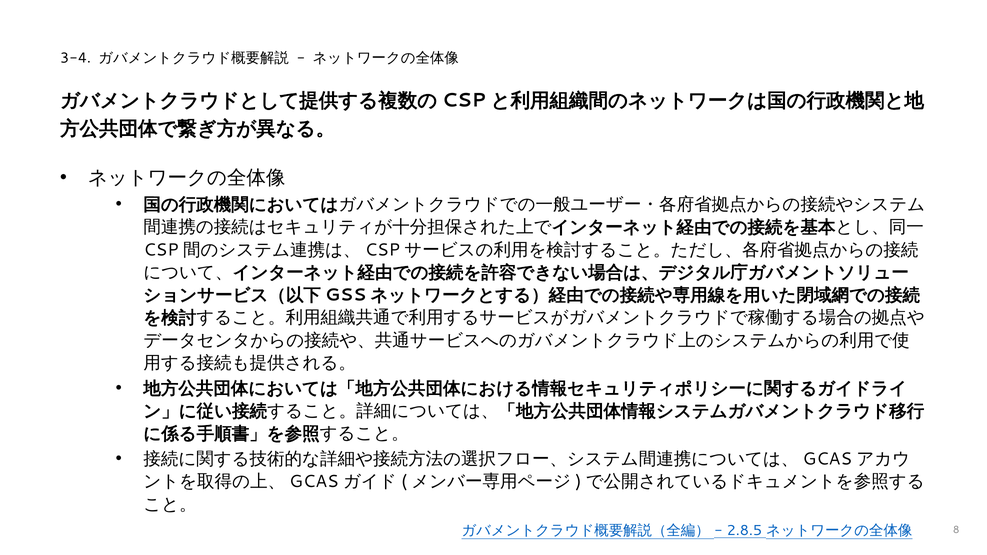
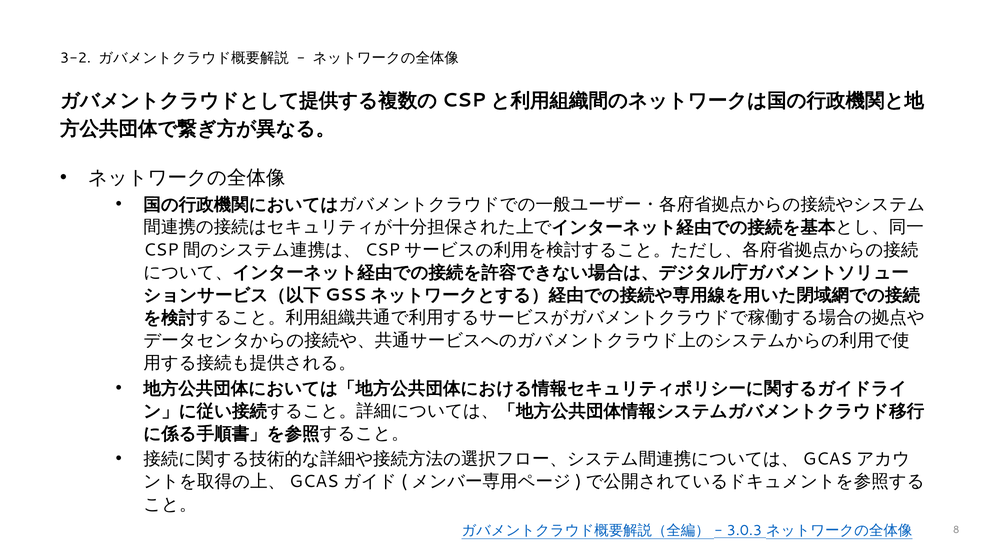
3-4: 3-4 -> 3-2 (76, 58)
2.8.5: 2.8.5 -> 3.0.3 (744, 531)
